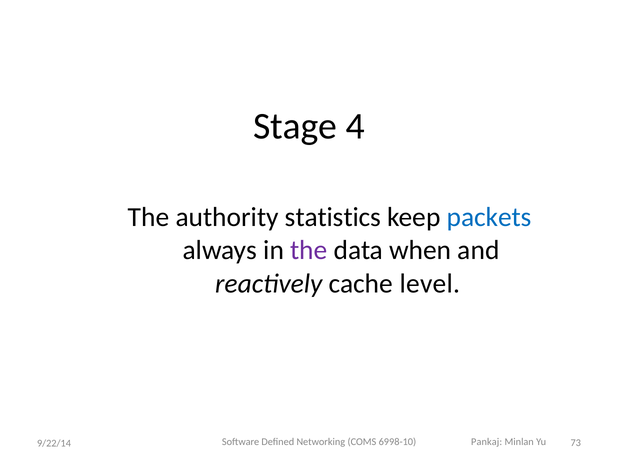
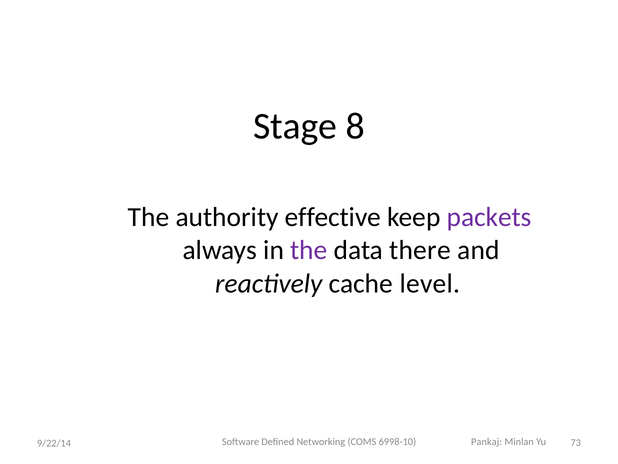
4: 4 -> 8 (355, 126)
statistics: statistics -> effective (333, 217)
packets colour: blue -> purple (489, 217)
when: when -> there (420, 250)
